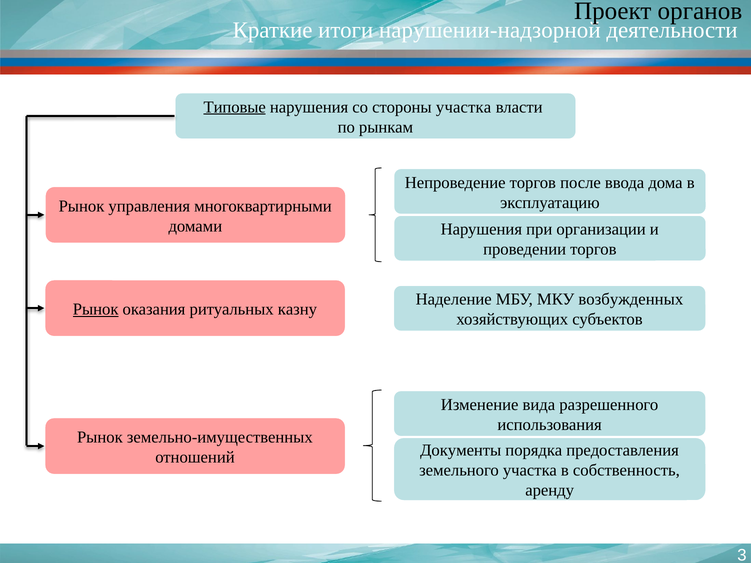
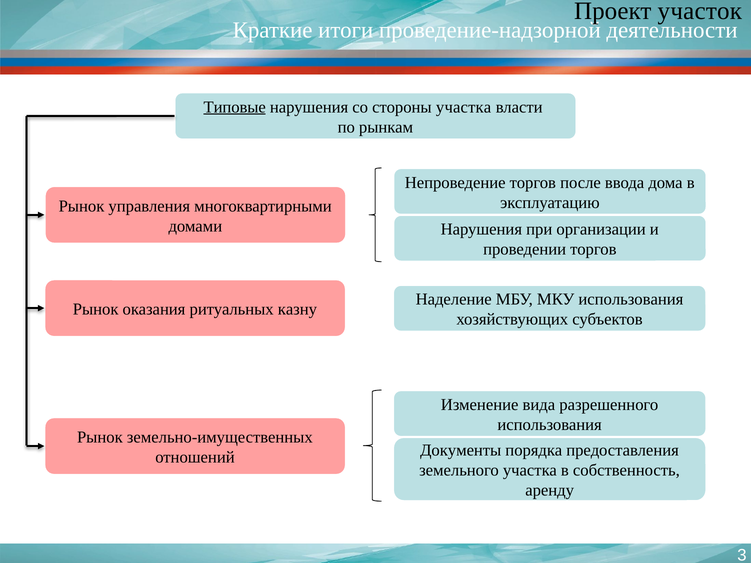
органов: органов -> участок (700, 11)
нарушении-надзорной: нарушении-надзорной -> проведение-надзорной (490, 30)
МКУ возбужденных: возбужденных -> использования (631, 300)
Рынок underline: present -> none (96, 309)
